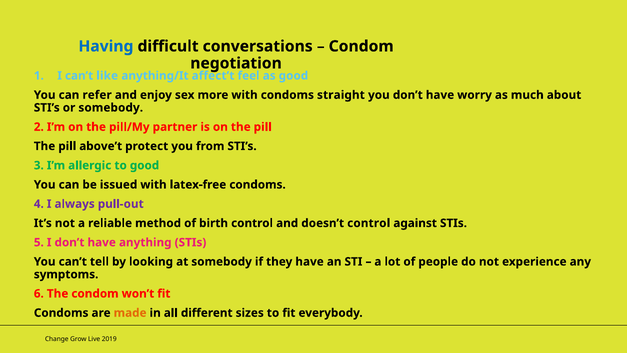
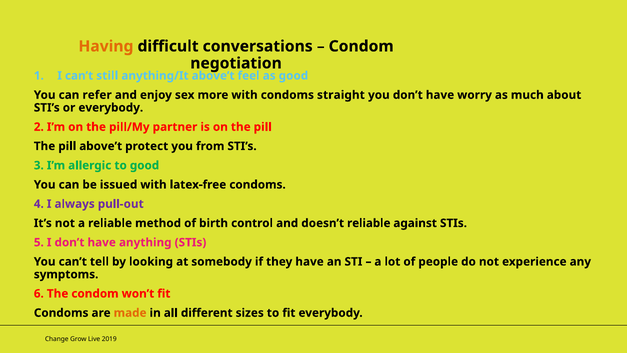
Having colour: blue -> orange (106, 46)
like: like -> still (107, 76)
anything/It affect’t: affect’t -> above’t (213, 76)
or somebody: somebody -> everybody (111, 108)
doesn’t control: control -> reliable (369, 223)
